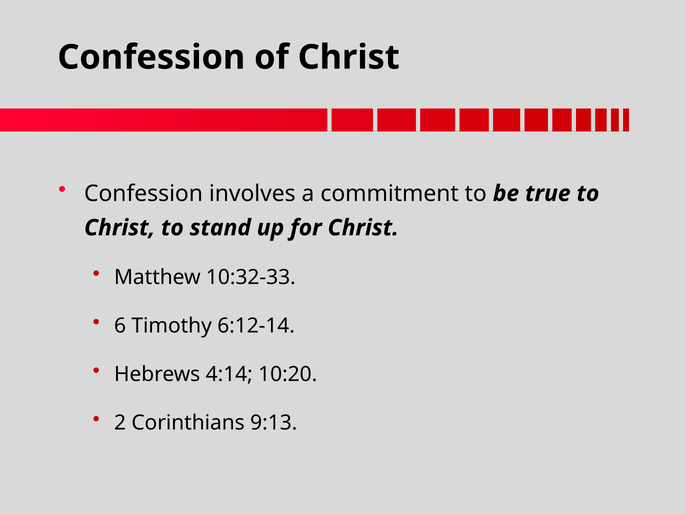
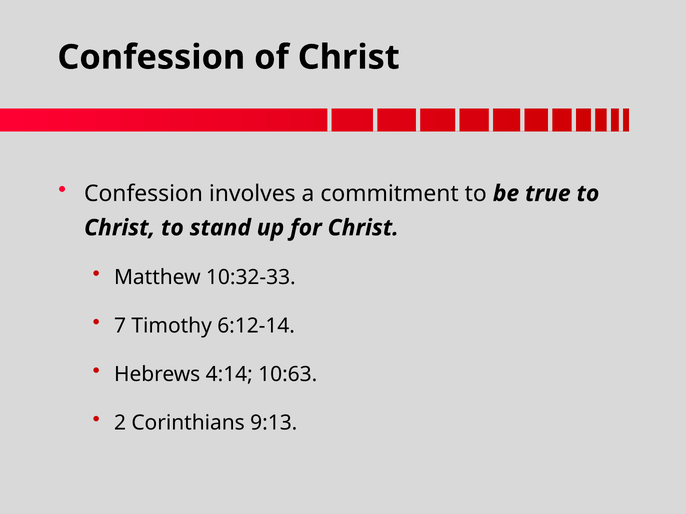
6: 6 -> 7 (120, 326)
10:20: 10:20 -> 10:63 (288, 375)
